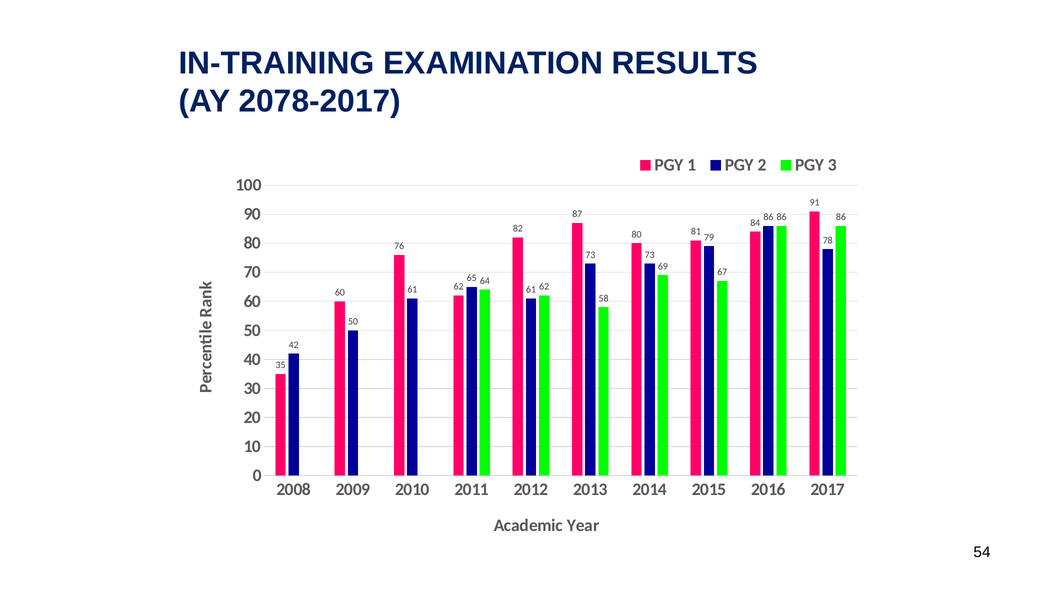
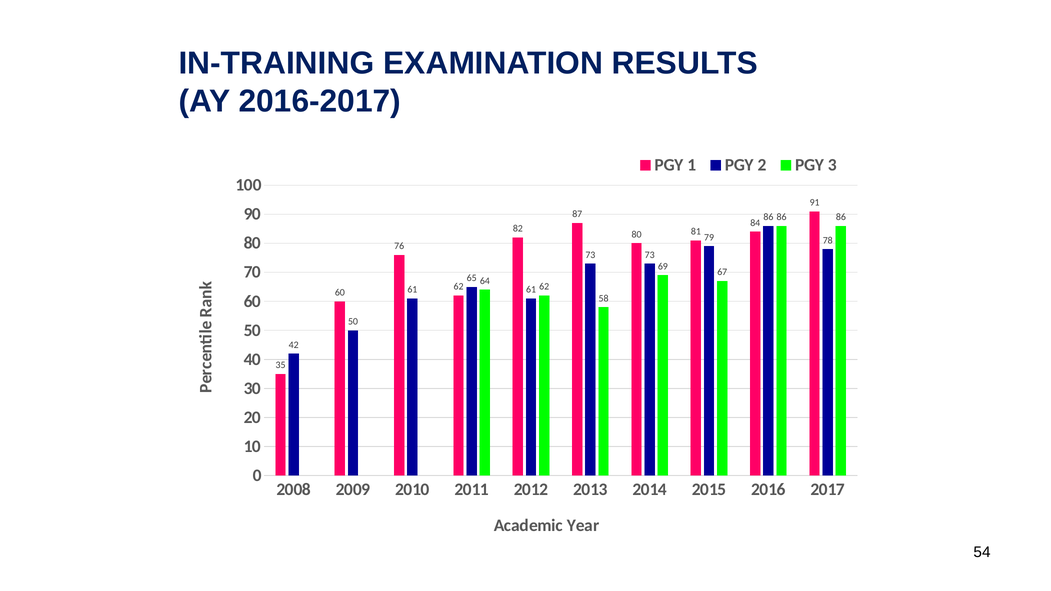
2078-2017: 2078-2017 -> 2016-2017 (320, 101)
